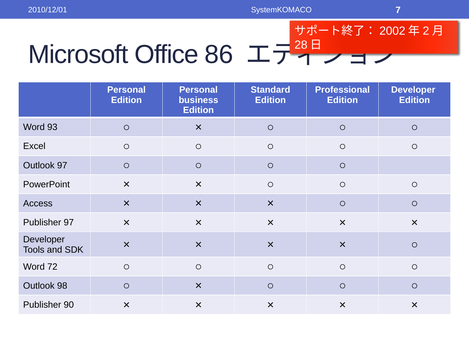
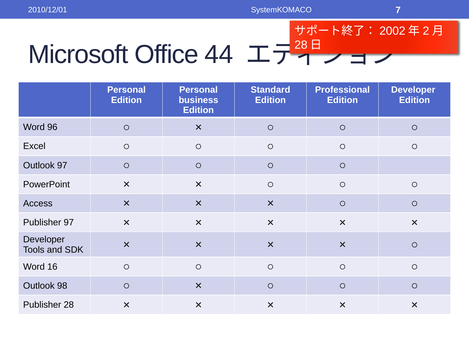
86: 86 -> 44 (219, 55)
93: 93 -> 96 (52, 127)
72: 72 -> 16 (52, 266)
90: 90 -> 28 (69, 305)
